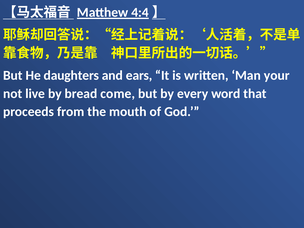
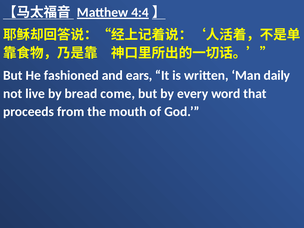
daughters: daughters -> fashioned (71, 75)
your: your -> daily (277, 75)
